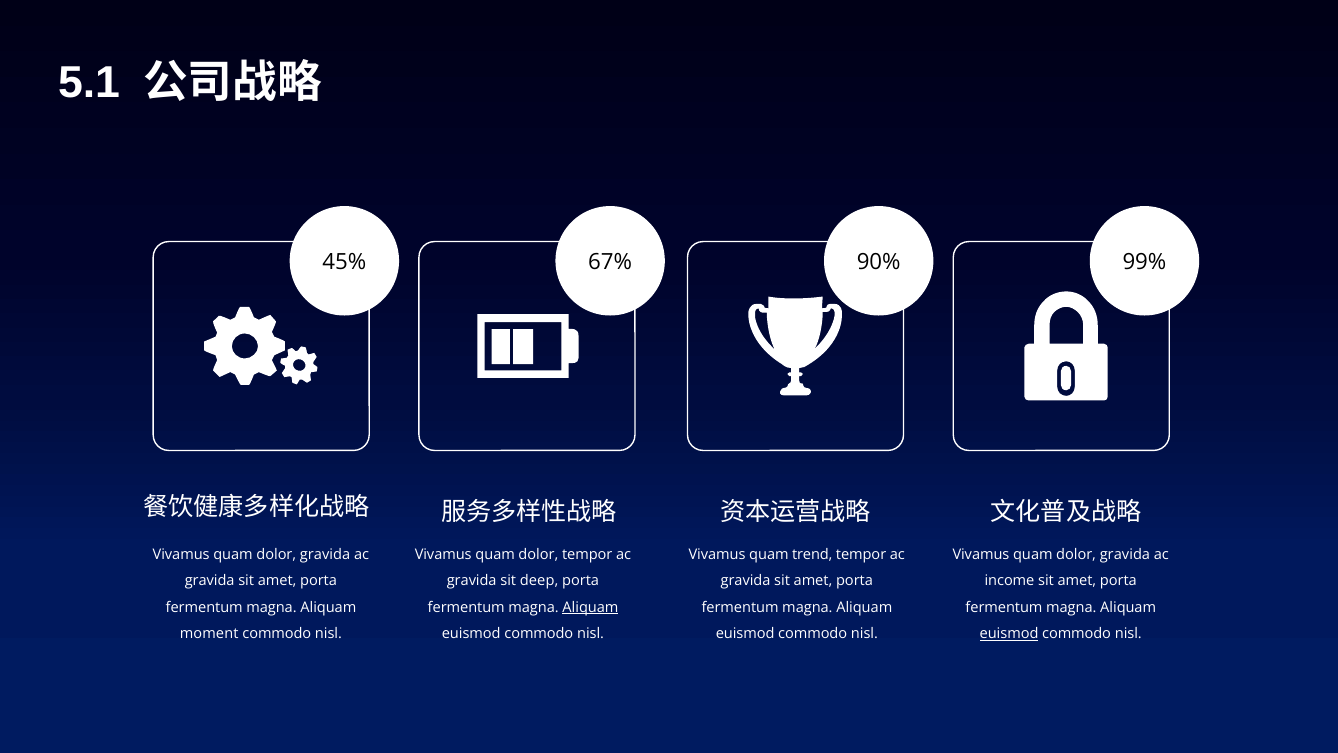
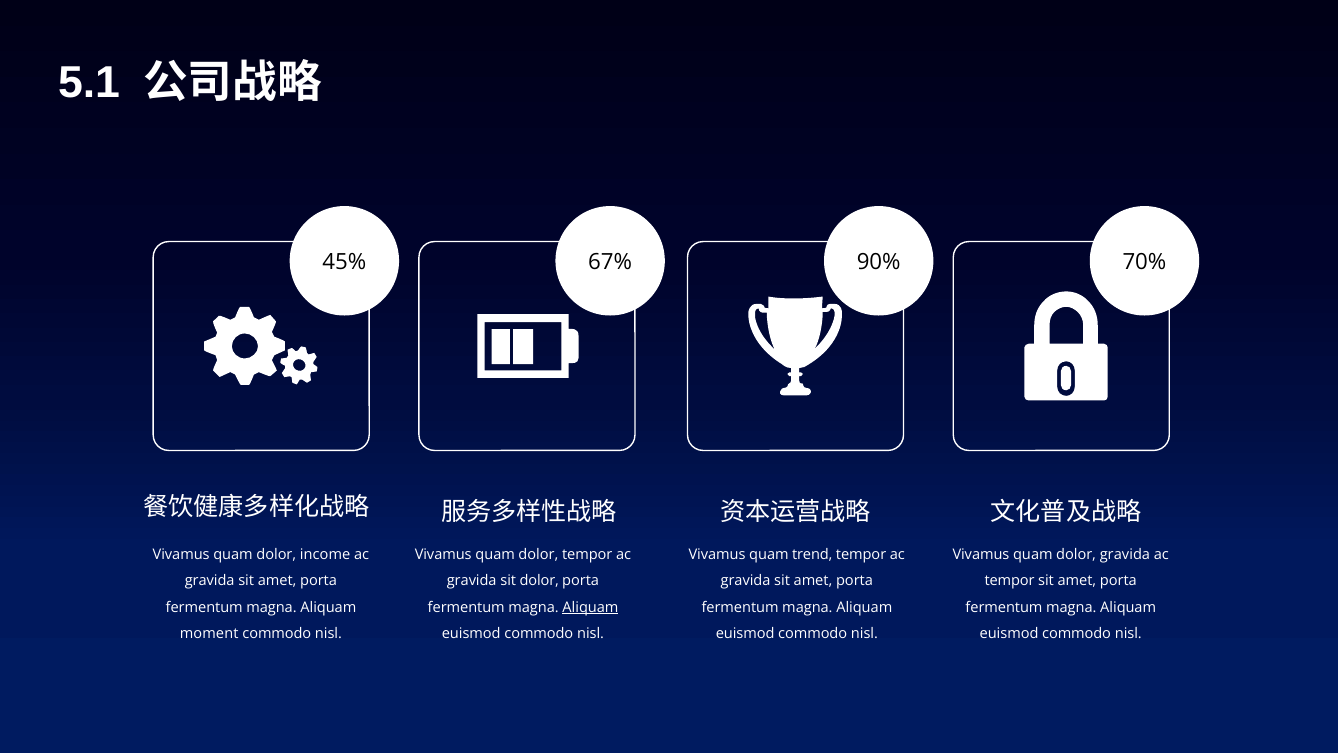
99%: 99% -> 70% (1144, 262)
gravida: gravida -> income (325, 554)
sit deep: deep -> dolor (539, 581)
income: income -> tempor (1010, 581)
euismod underline: present -> none (1009, 633)
